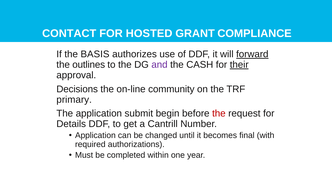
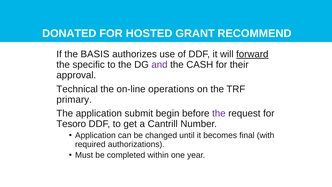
CONTACT: CONTACT -> DONATED (69, 33)
COMPLIANCE: COMPLIANCE -> RECOMMEND (254, 33)
outlines: outlines -> specific (89, 65)
their underline: present -> none (239, 65)
Decisions: Decisions -> Technical (77, 89)
community: community -> operations (171, 89)
the colour: red -> purple (219, 113)
Details: Details -> Tesoro (71, 124)
